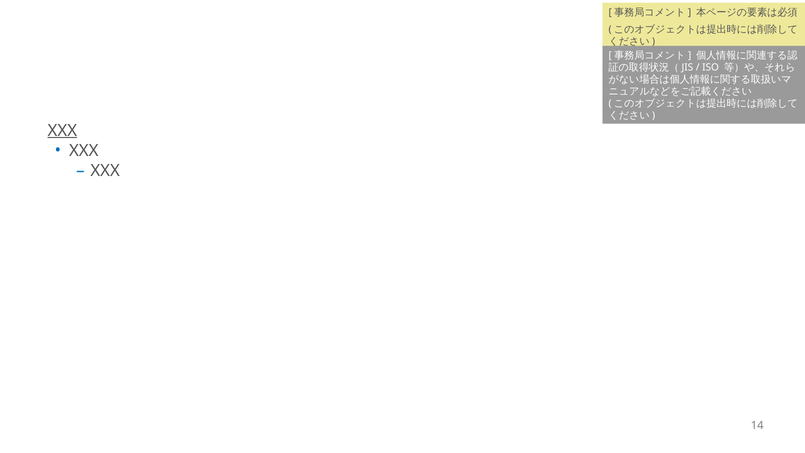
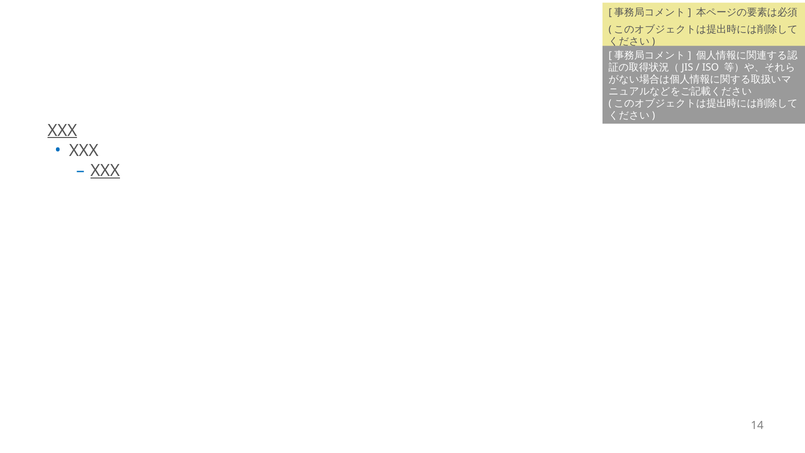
XXX underline: none -> present (105, 171)
